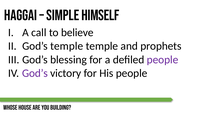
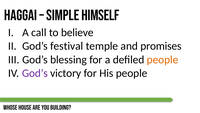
God’s temple: temple -> festival (67, 46)
prophets: prophets -> promises (161, 46)
people colour: purple -> orange (163, 59)
